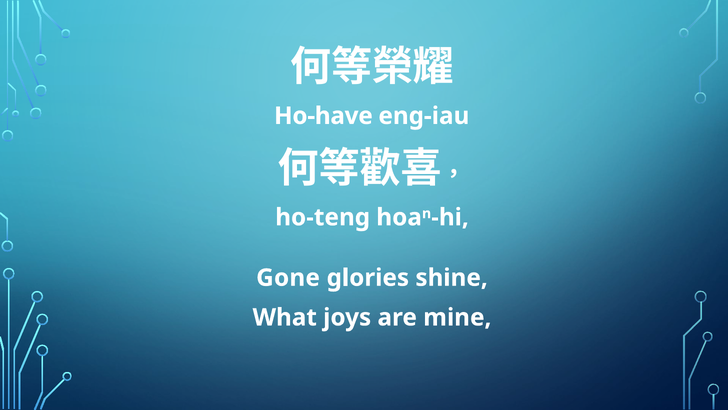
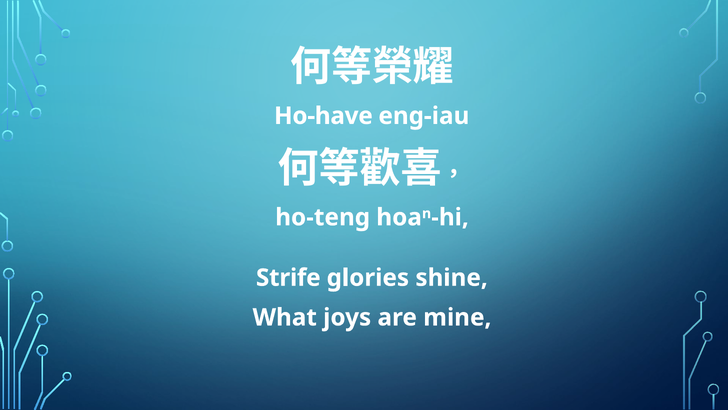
Gone: Gone -> Strife (288, 277)
